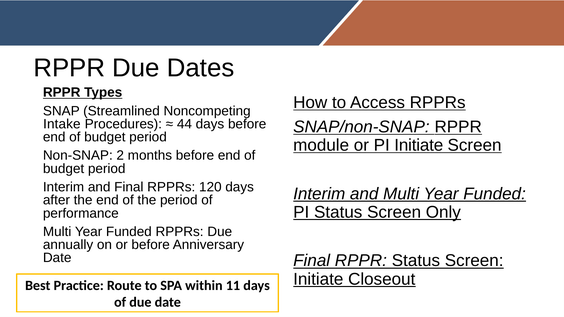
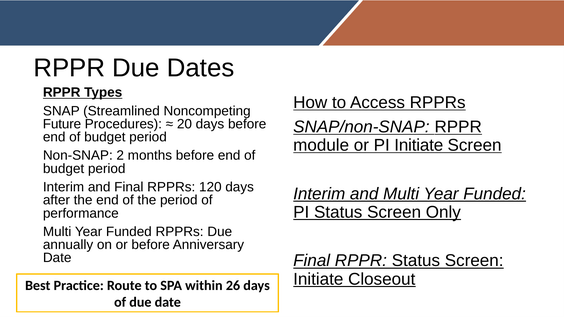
Intake: Intake -> Future (62, 124)
44: 44 -> 20 (184, 124)
11: 11 -> 26 (233, 286)
